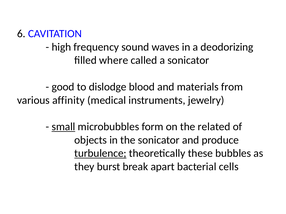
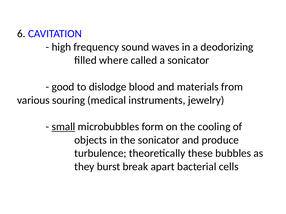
affinity: affinity -> souring (69, 100)
related: related -> cooling (214, 127)
turbulence underline: present -> none (100, 154)
